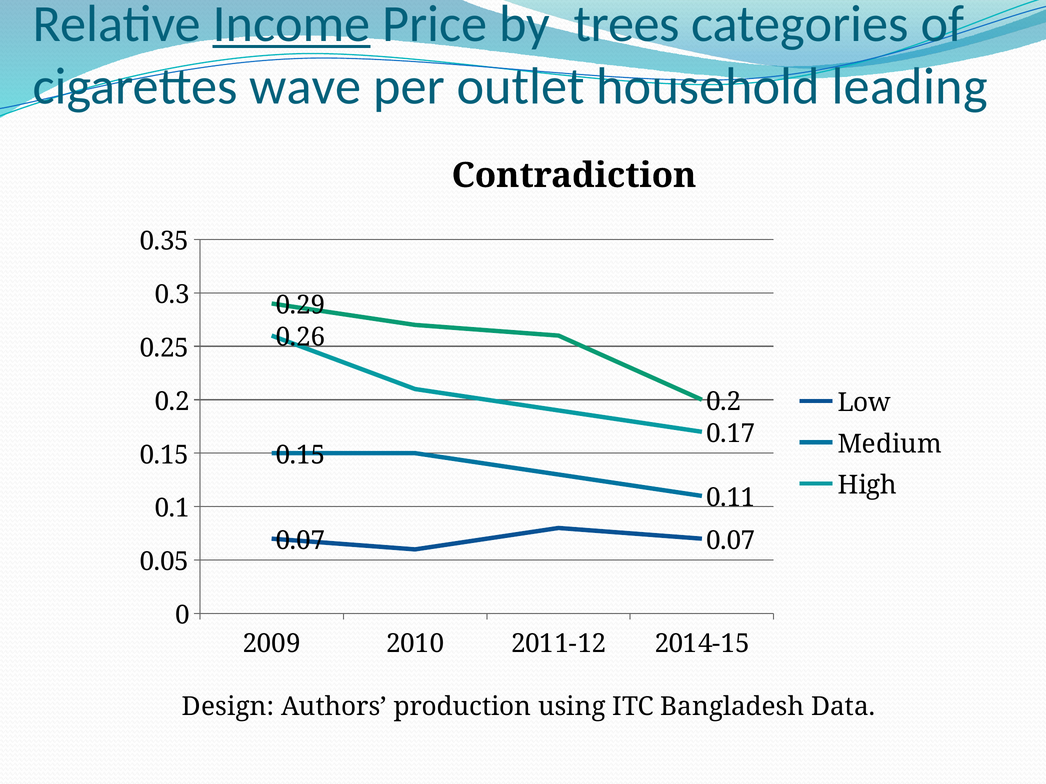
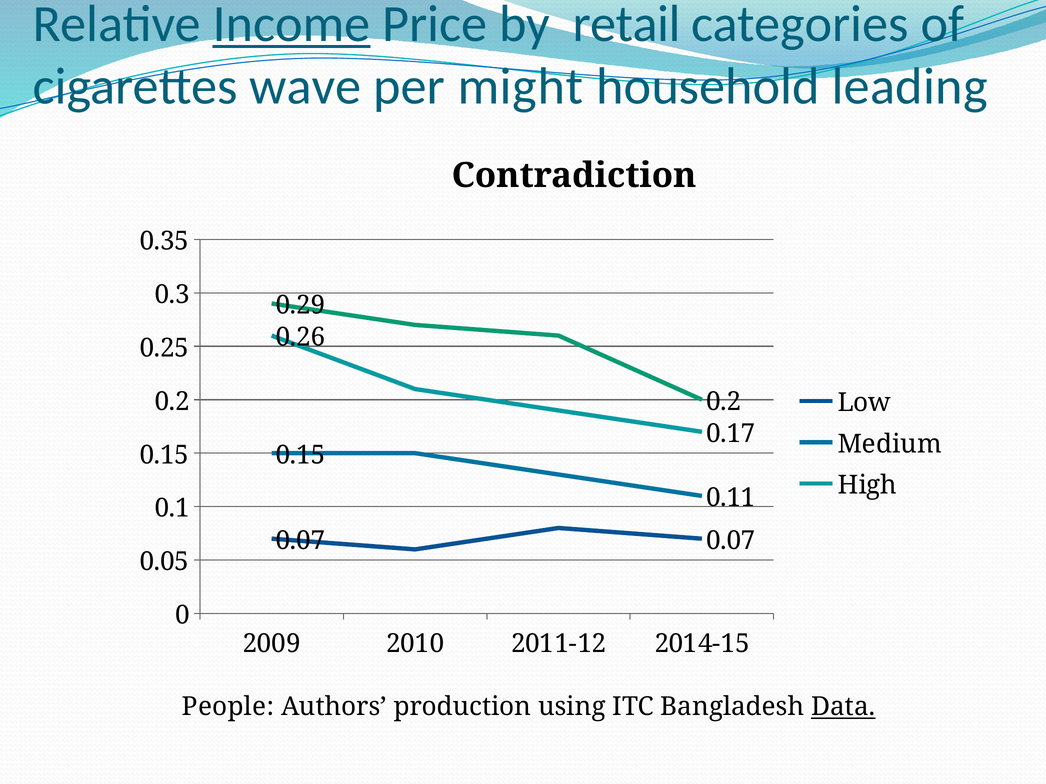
trees: trees -> retail (627, 24)
outlet: outlet -> might (520, 87)
Design: Design -> People (228, 707)
Data underline: none -> present (843, 707)
